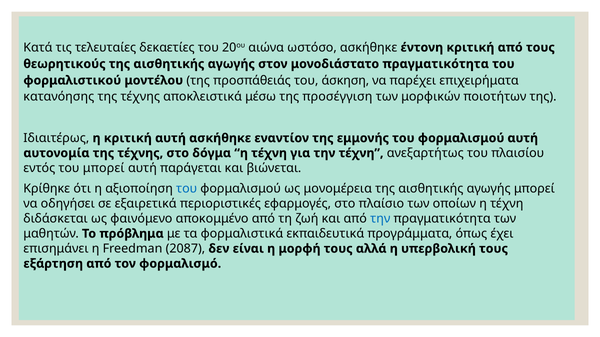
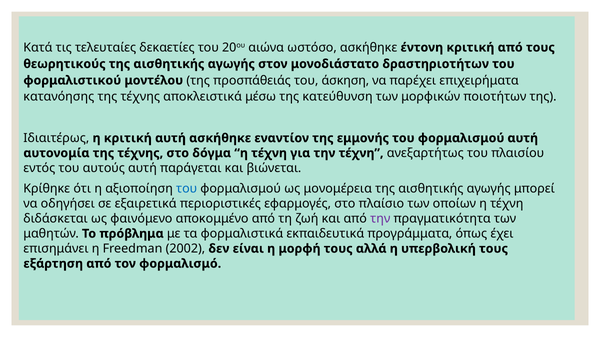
μονοδιάστατο πραγματικότητα: πραγματικότητα -> δραστηριοτήτων (436, 64)
προσέγγιση: προσέγγιση -> κατεύθυνση (337, 97)
του μπορεί: μπορεί -> αυτούς (104, 168)
την colour: blue -> purple (380, 219)
2087: 2087 -> 2002 (185, 249)
